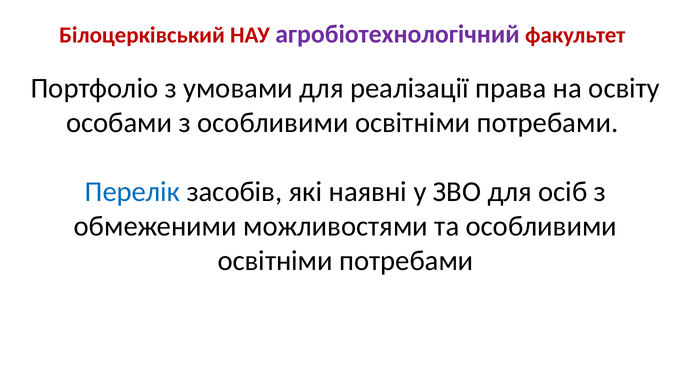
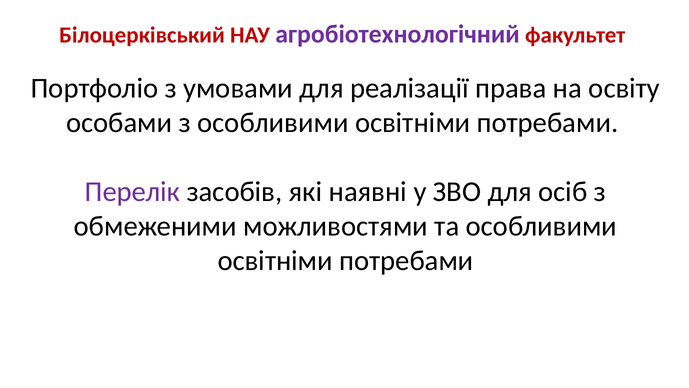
Перелік colour: blue -> purple (133, 191)
